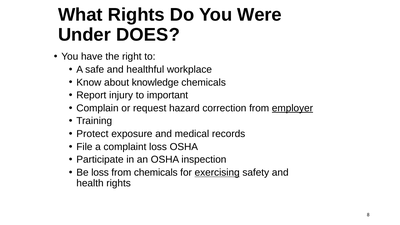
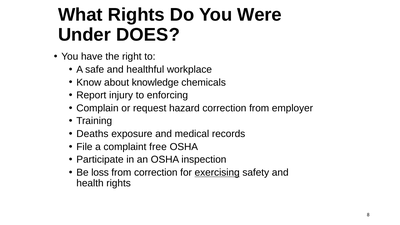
important: important -> enforcing (167, 95)
employer underline: present -> none (292, 108)
Protect: Protect -> Deaths (92, 134)
complaint loss: loss -> free (158, 147)
from chemicals: chemicals -> correction (156, 173)
